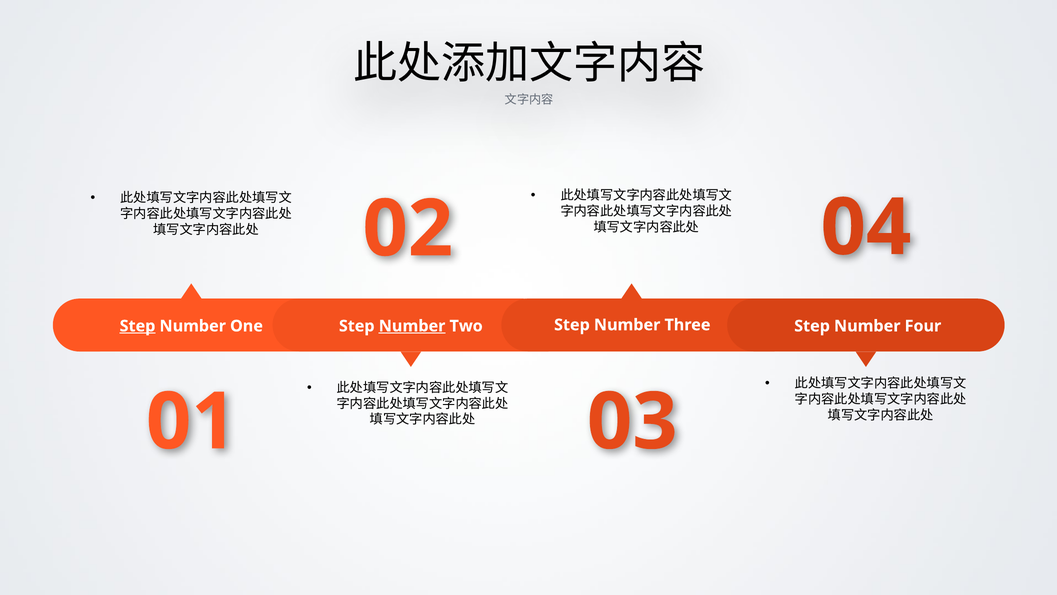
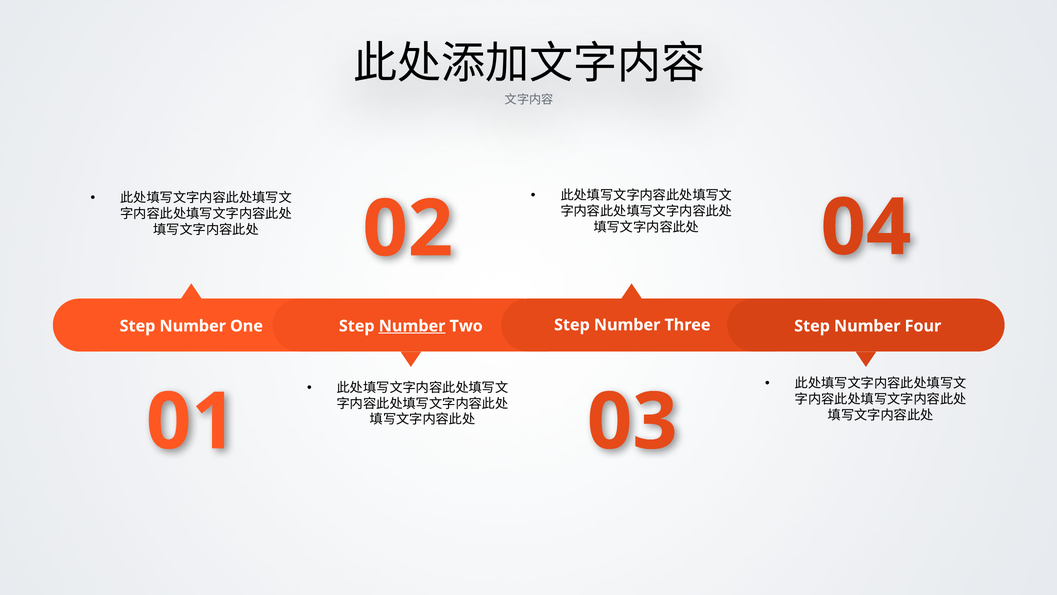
Step underline: present -> none (138, 326)
